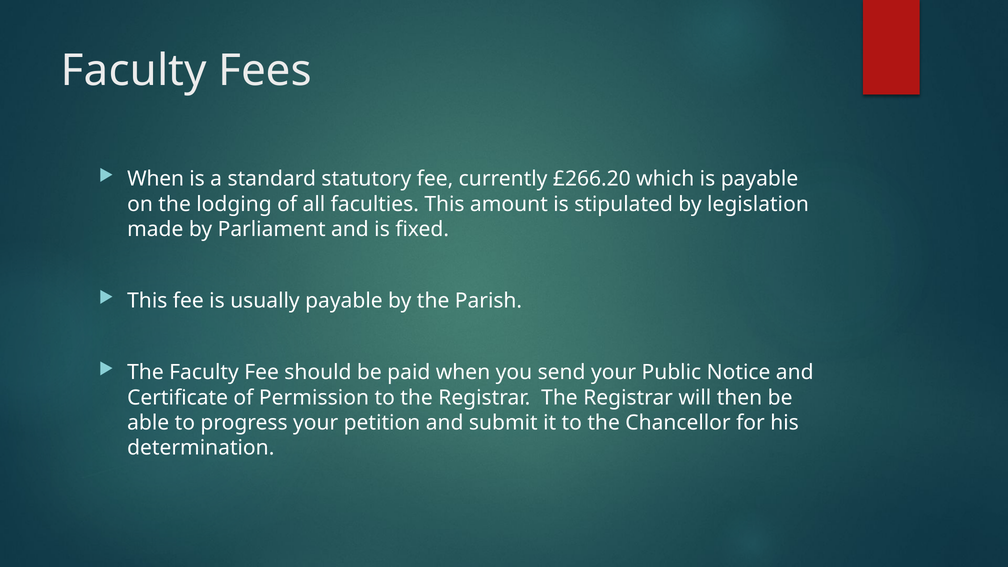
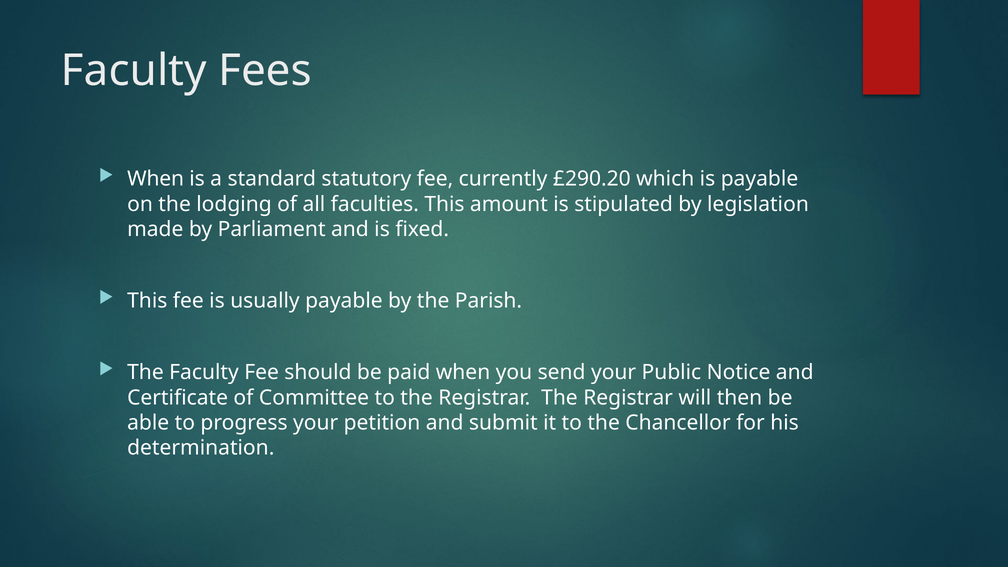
£266.20: £266.20 -> £290.20 (592, 179)
Permission: Permission -> Committee (314, 398)
